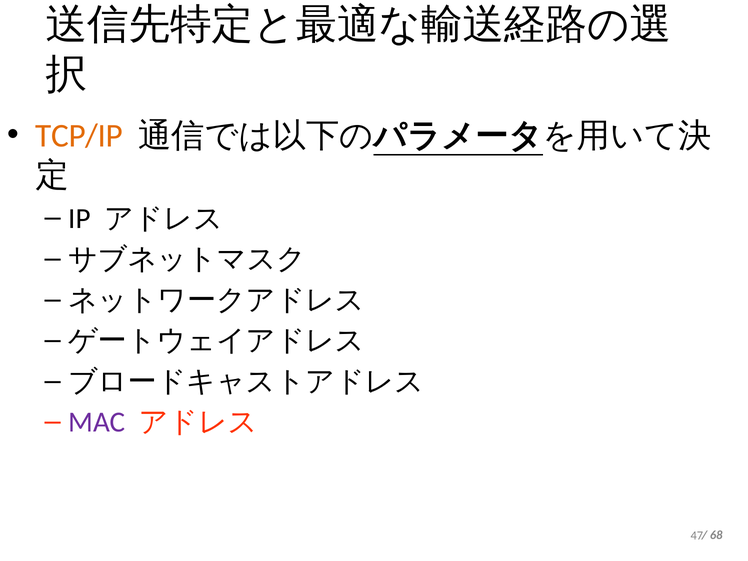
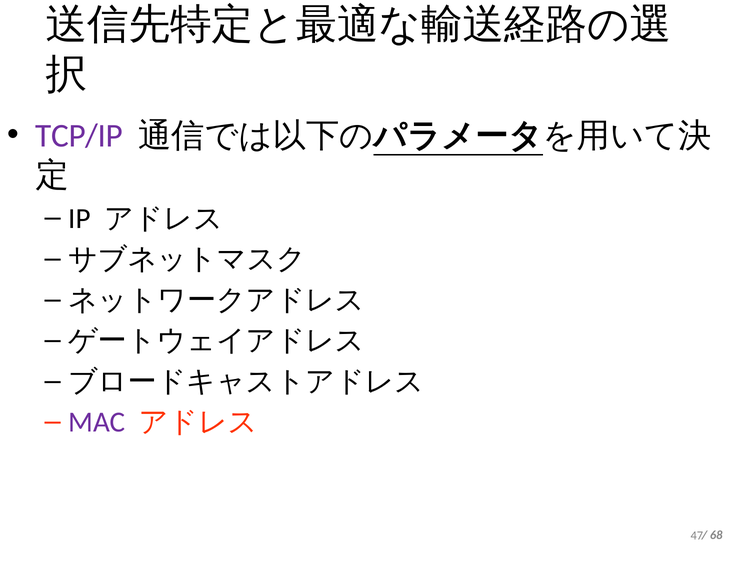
TCP/IP colour: orange -> purple (79, 136)
